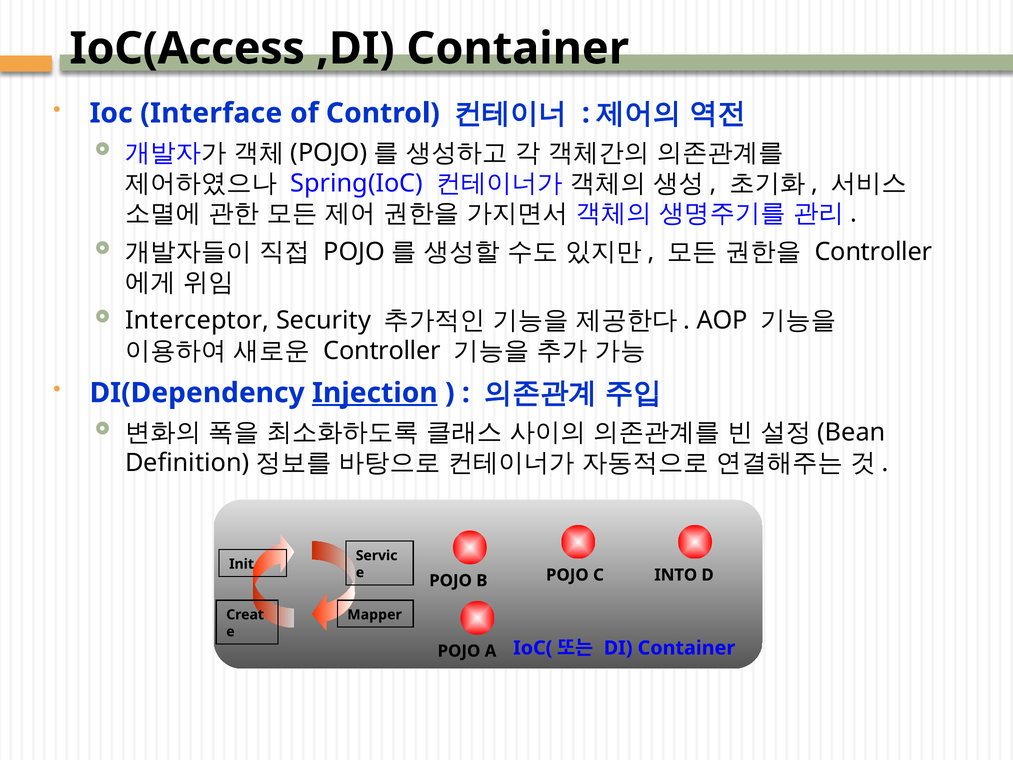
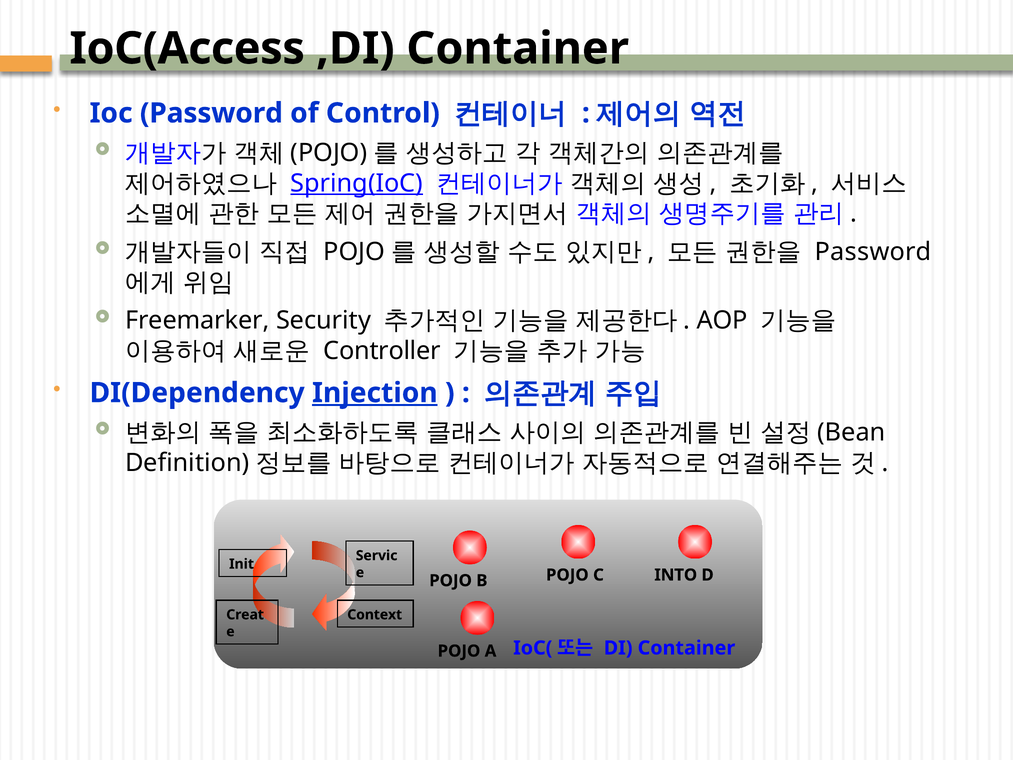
Ioc Interface: Interface -> Password (211, 113)
Spring(IoC underline: none -> present (357, 183)
Controller: Controller -> Password (873, 252)
Interceptor: Interceptor -> Freemarker (197, 320)
Mapper: Mapper -> Context (375, 614)
